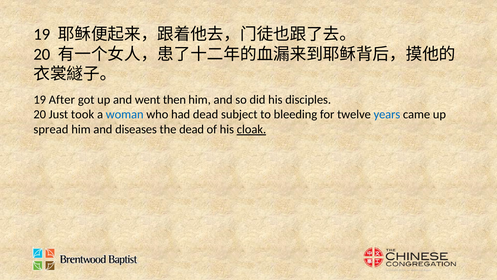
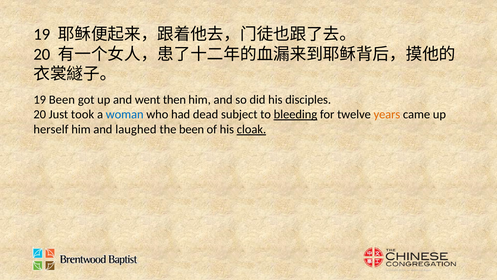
19 After: After -> Been (62, 99)
bleeding underline: none -> present (295, 114)
years colour: blue -> orange (387, 114)
spread: spread -> herself (51, 129)
diseases: diseases -> laughed (136, 129)
the dead: dead -> been (192, 129)
